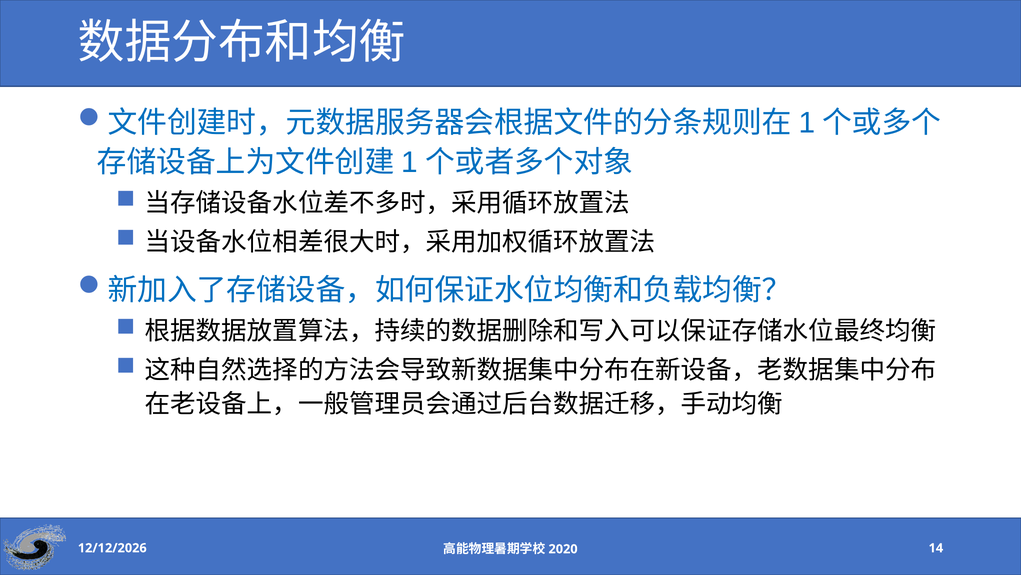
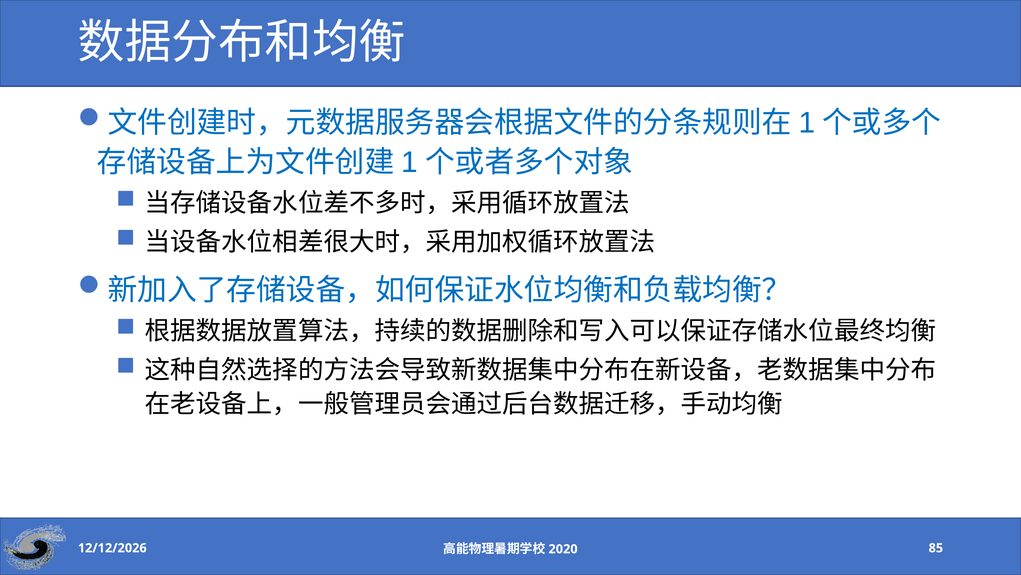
14: 14 -> 85 (936, 547)
